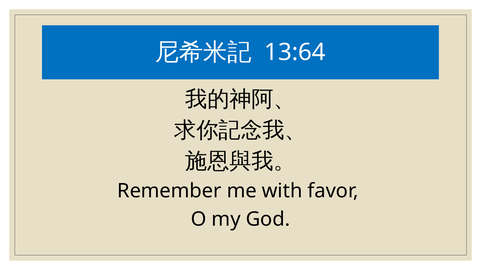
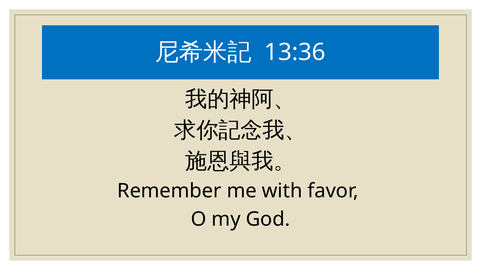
13:64: 13:64 -> 13:36 (295, 52)
